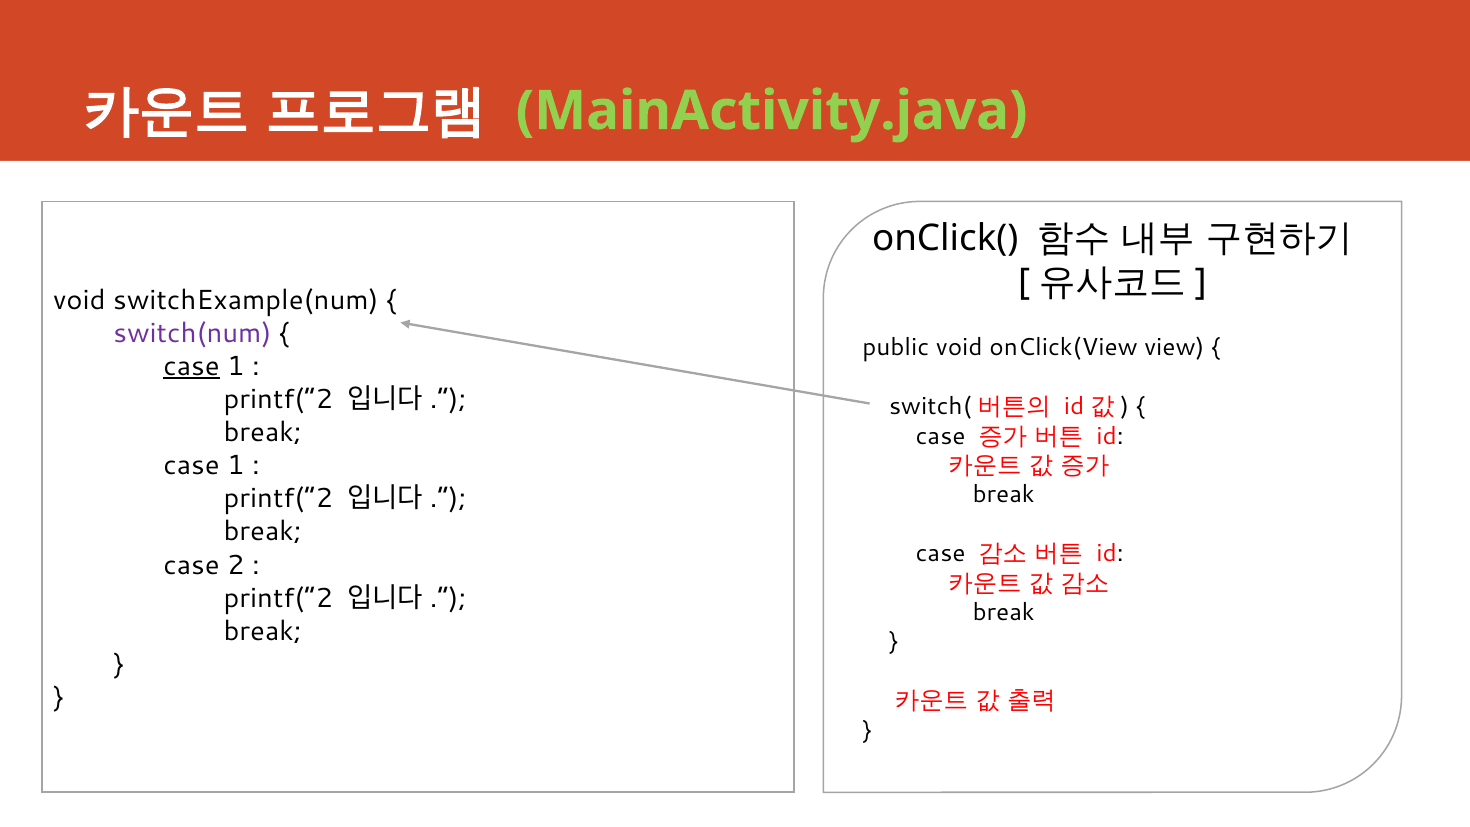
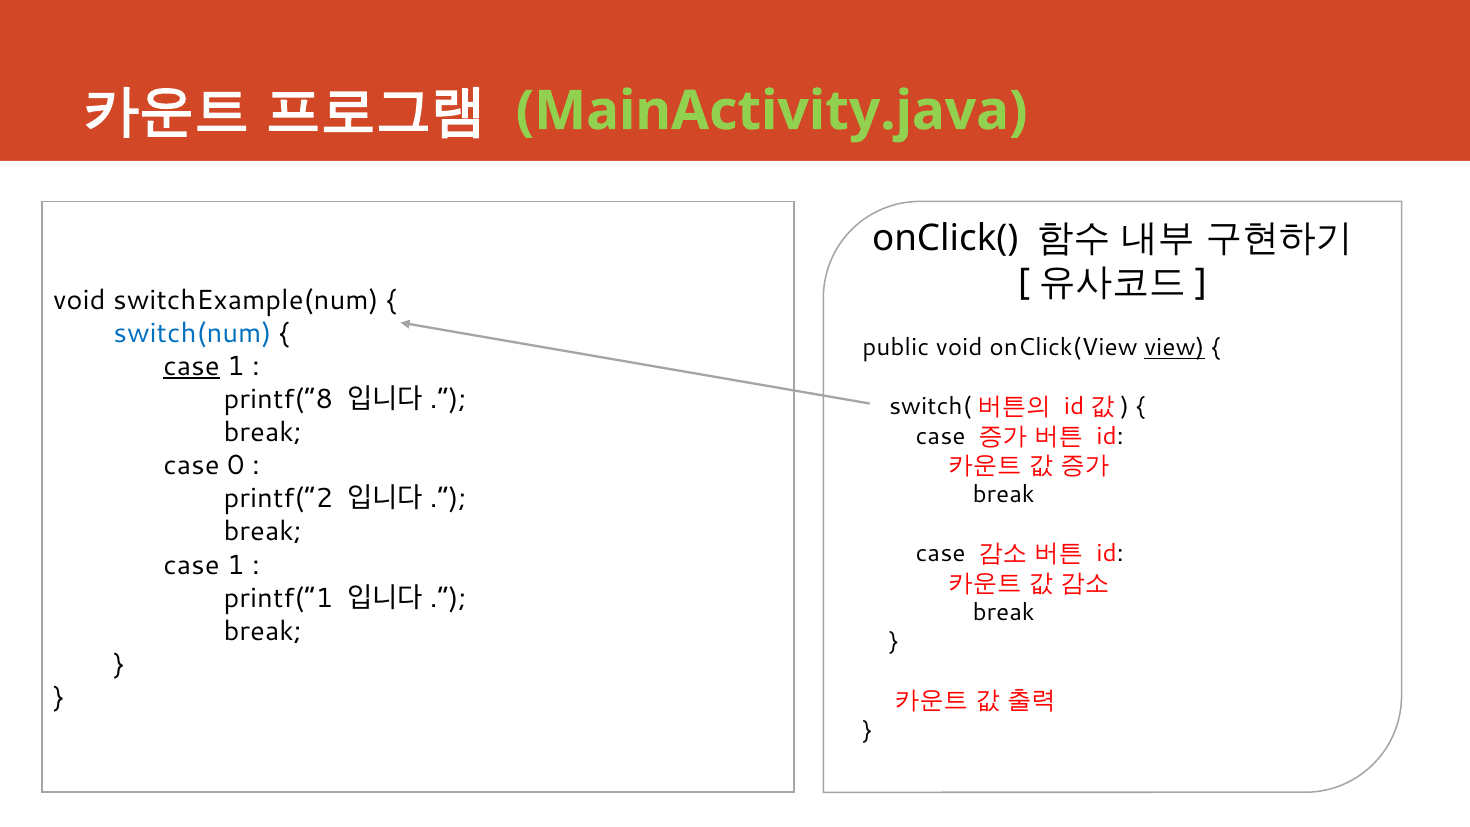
switch(num colour: purple -> blue (192, 333)
view underline: none -> present (1174, 348)
printf(“2: printf(“2 -> printf(“8 (278, 399)
1: 1 -> 0 (236, 466)
2: 2 -> 1 (236, 565)
printf(“2: printf(“2 -> printf(“1 (278, 598)
